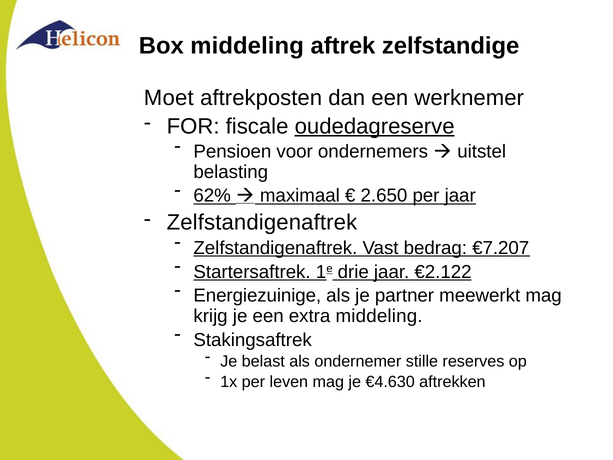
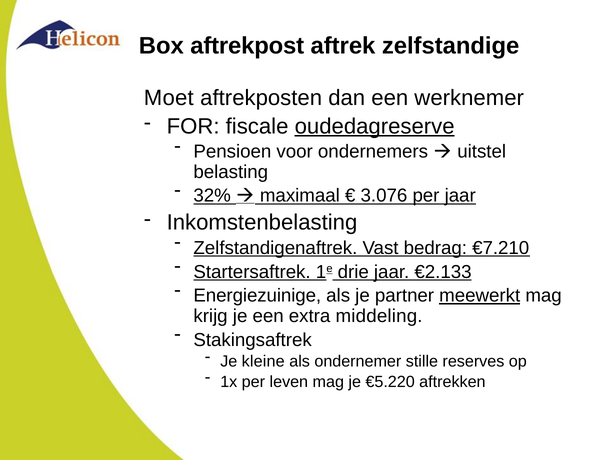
Box middeling: middeling -> aftrekpost (247, 46)
62%: 62% -> 32% (212, 196)
2.650: 2.650 -> 3.076 (384, 196)
Zelfstandigenaftrek: Zelfstandigenaftrek -> Inkomstenbelasting (262, 222)
€7.207: €7.207 -> €7.210 (501, 248)
€2.122: €2.122 -> €2.133 (443, 272)
meewerkt underline: none -> present (480, 296)
belast: belast -> kleine (263, 361)
€4.630: €4.630 -> €5.220 (390, 382)
